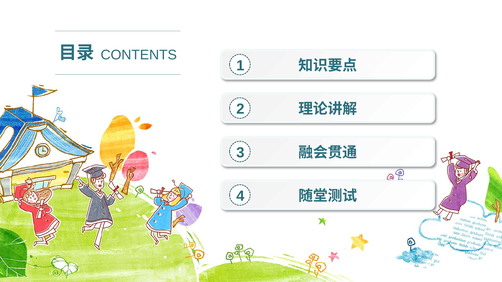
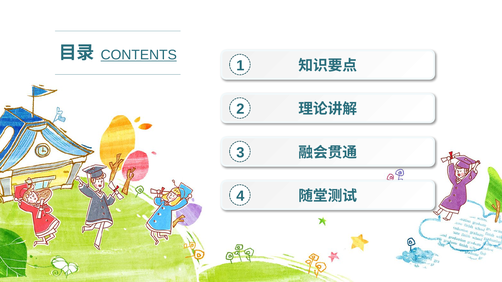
CONTENTS underline: none -> present (139, 55)
